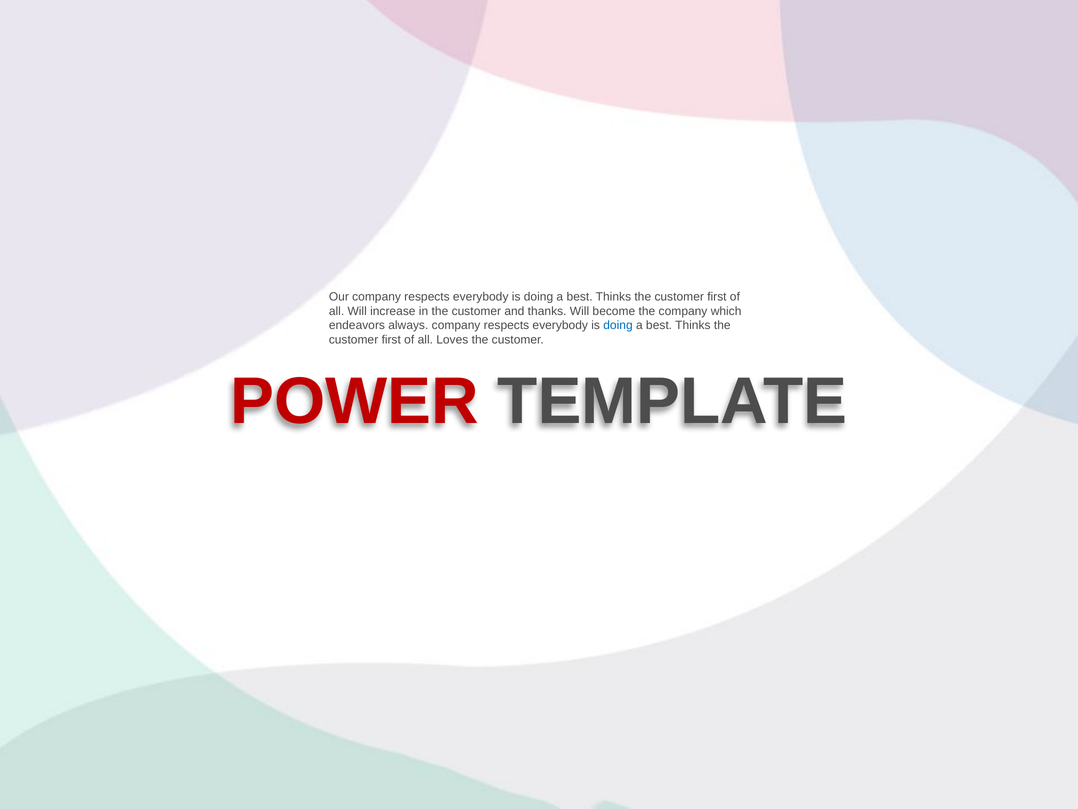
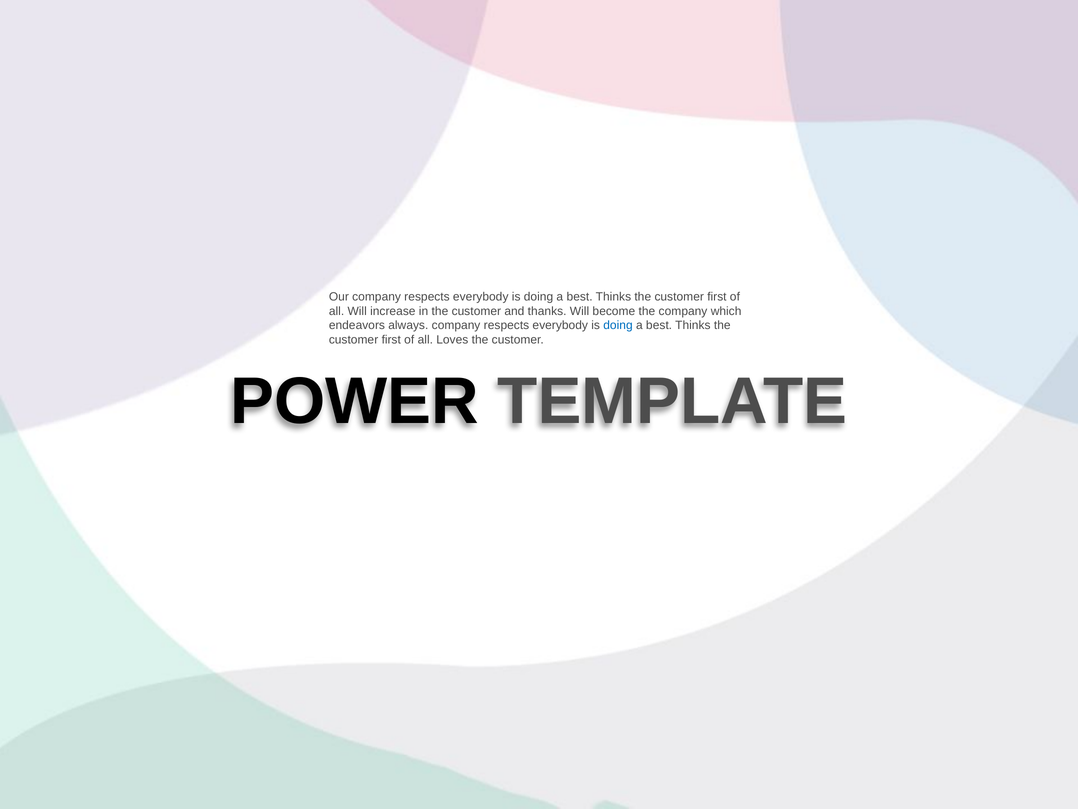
POWER colour: red -> black (355, 401)
